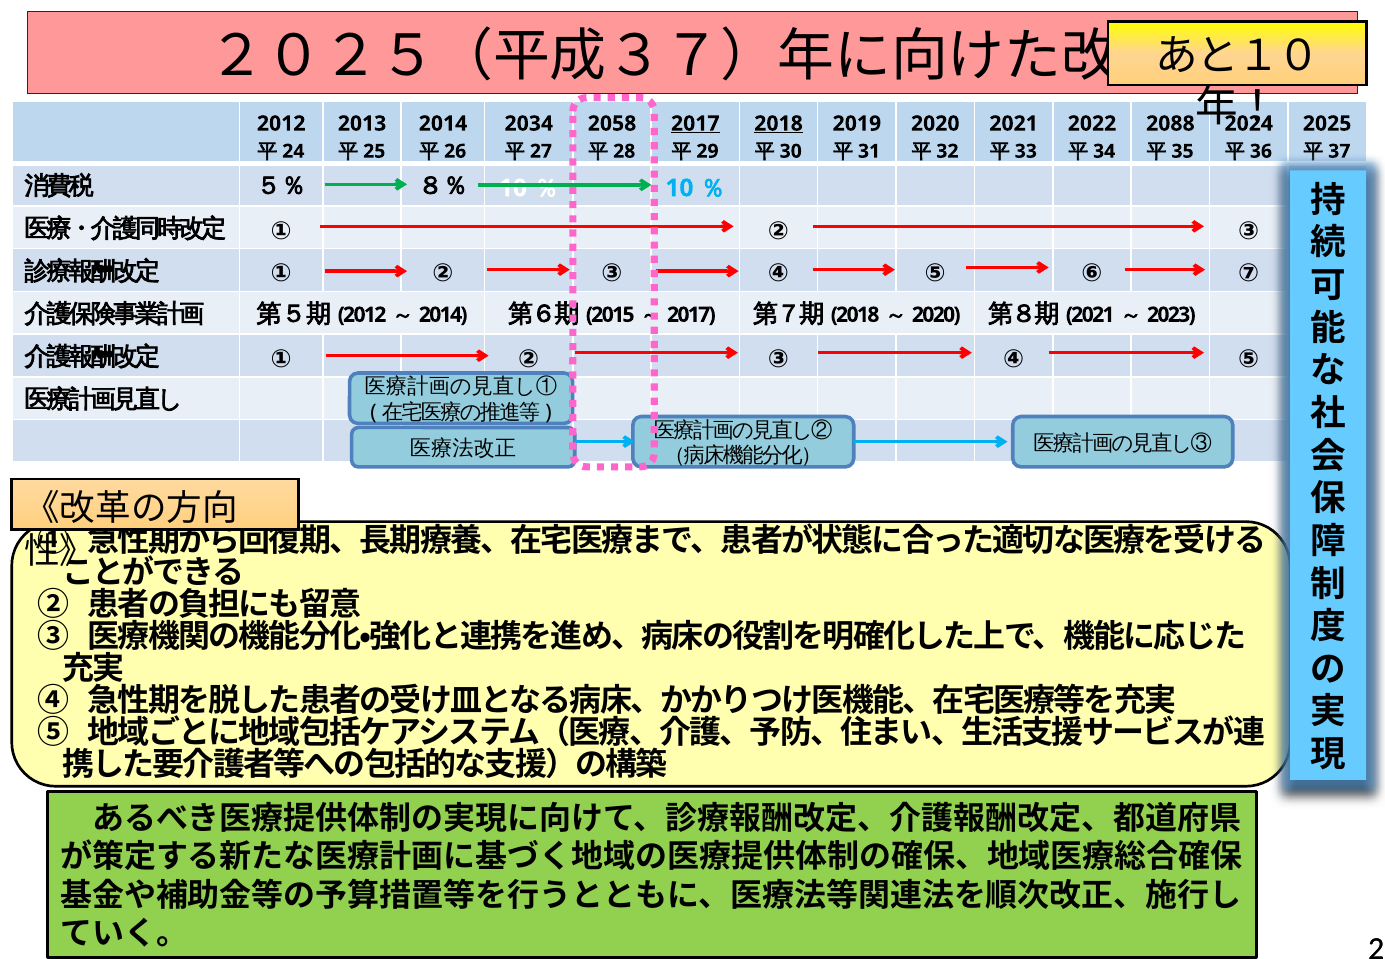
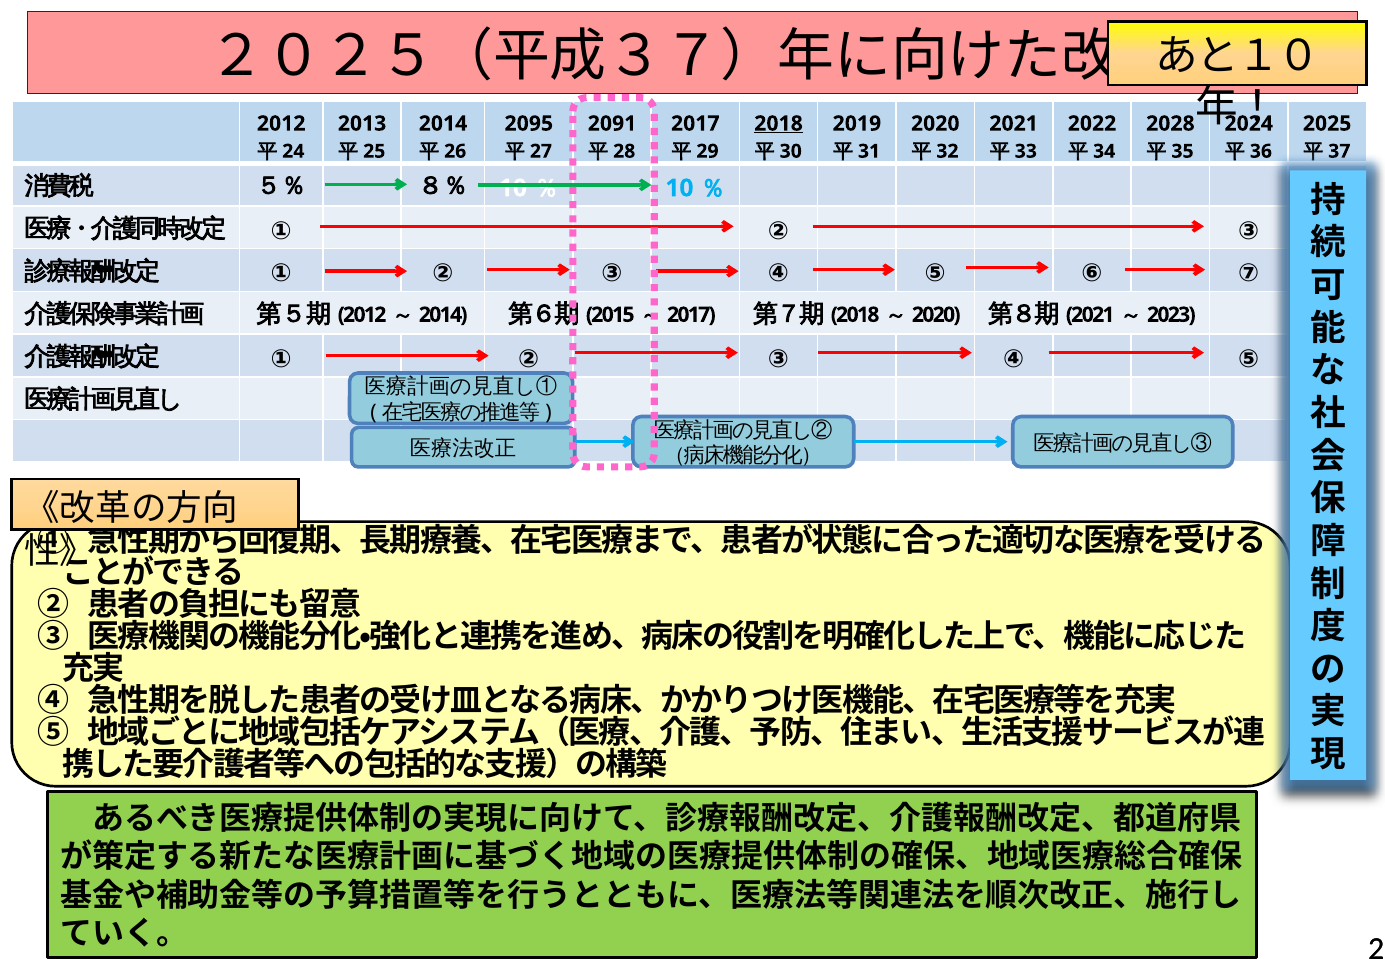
2034: 2034 -> 2095 (529, 124)
2058: 2058 -> 2091 (612, 124)
2017 underline: present -> none (695, 124)
2088: 2088 -> 2028 (1170, 124)
